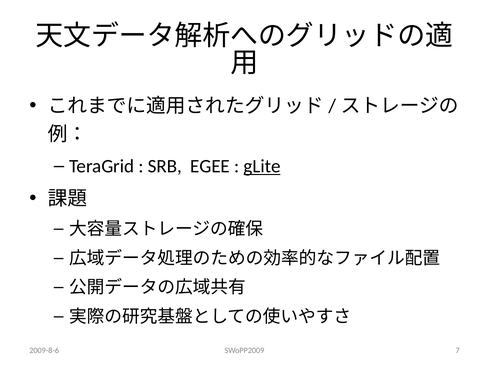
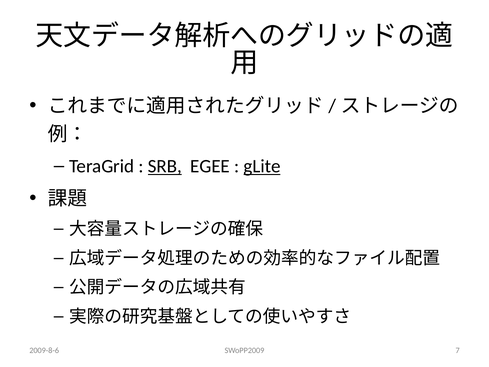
SRB underline: none -> present (165, 166)
